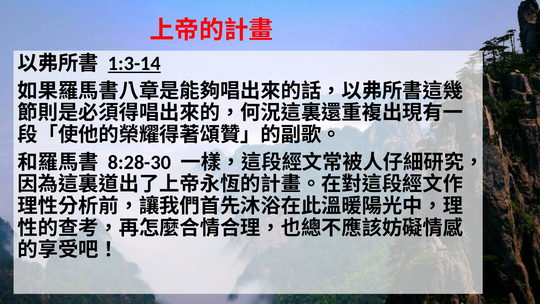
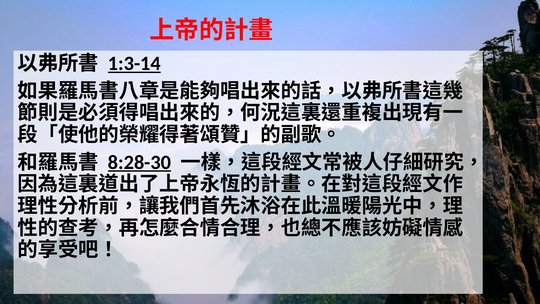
8:28-30 underline: none -> present (139, 162)
